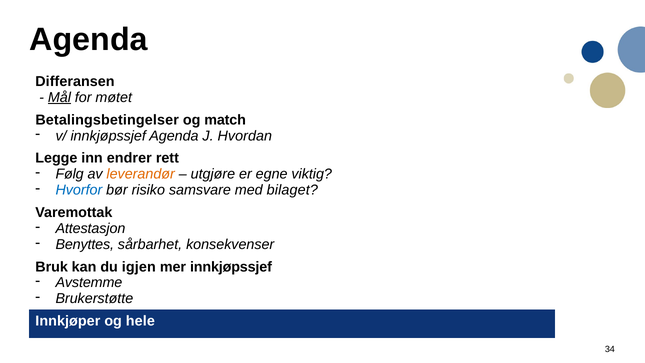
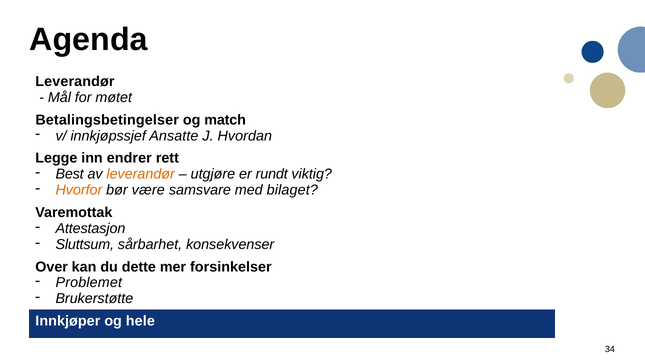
Differansen: Differansen -> Leverandør (75, 82)
Mål underline: present -> none (59, 97)
innkjøpssjef Agenda: Agenda -> Ansatte (174, 136)
Følg: Følg -> Best (70, 174)
egne: egne -> rundt (272, 174)
Hvorfor colour: blue -> orange (79, 190)
risiko: risiko -> være (148, 190)
Benyttes: Benyttes -> Sluttsum (85, 244)
Bruk: Bruk -> Over (52, 267)
igjen: igjen -> dette (139, 267)
mer innkjøpssjef: innkjøpssjef -> forsinkelser (231, 267)
Avstemme: Avstemme -> Problemet (89, 283)
